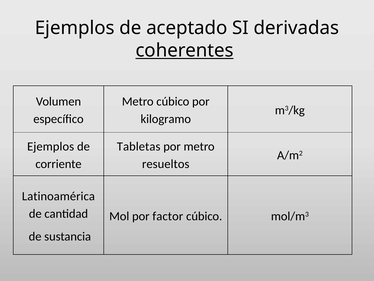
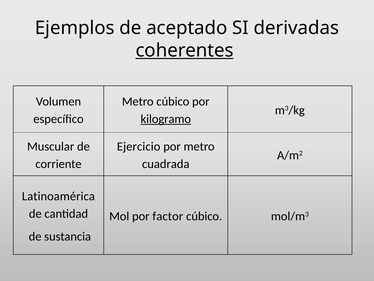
kilogramo underline: none -> present (166, 119)
Ejemplos: Ejemplos -> Muscular (51, 146)
Tabletas: Tabletas -> Ejercicio (139, 146)
resueltos: resueltos -> cuadrada (166, 164)
